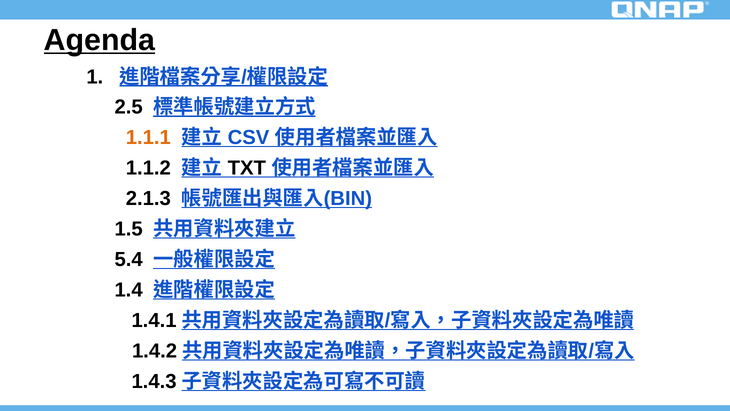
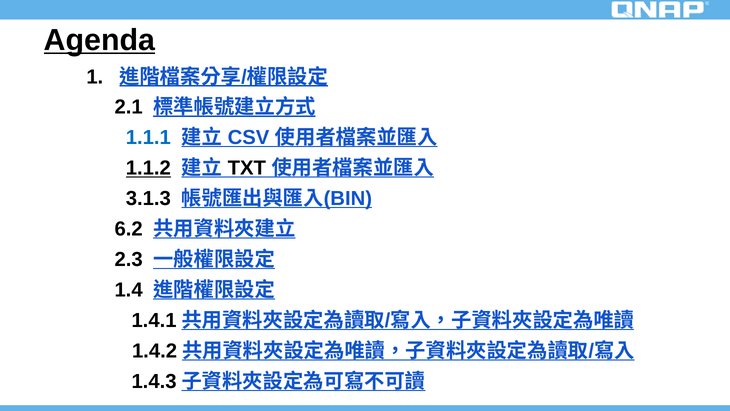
2.5: 2.5 -> 2.1 (129, 107)
1.1.1 colour: orange -> blue (148, 138)
1.1.2 underline: none -> present (148, 168)
2.1.3: 2.1.3 -> 3.1.3 (148, 198)
1.5: 1.5 -> 6.2 (129, 229)
5.4: 5.4 -> 2.3 (129, 259)
